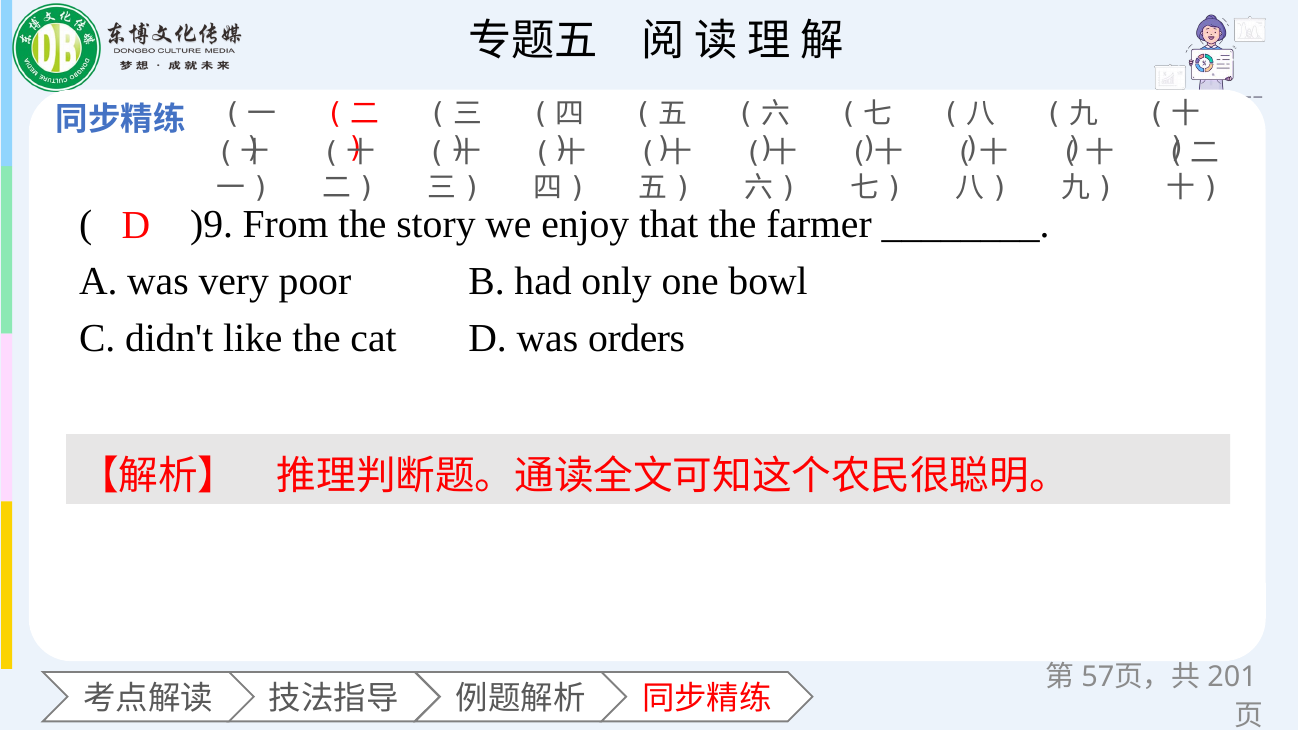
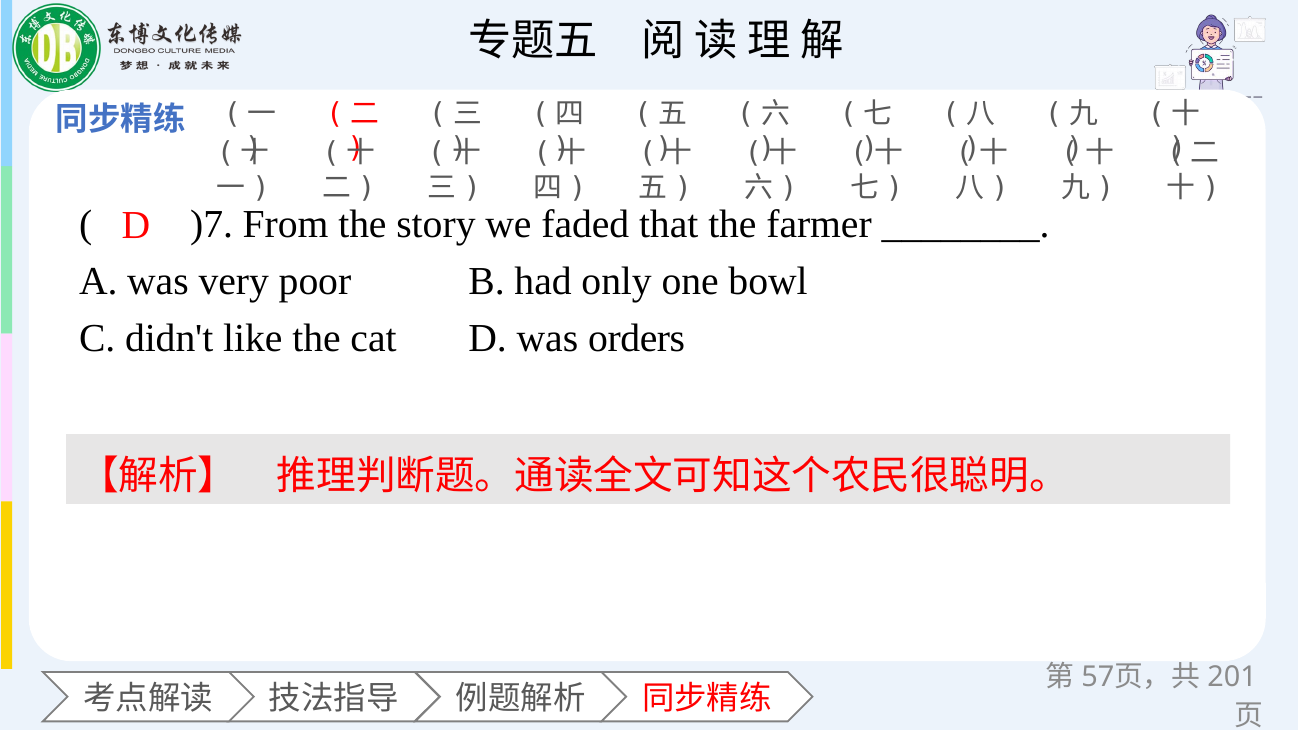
)9: )9 -> )7 (212, 224)
enjoy: enjoy -> faded (585, 224)
